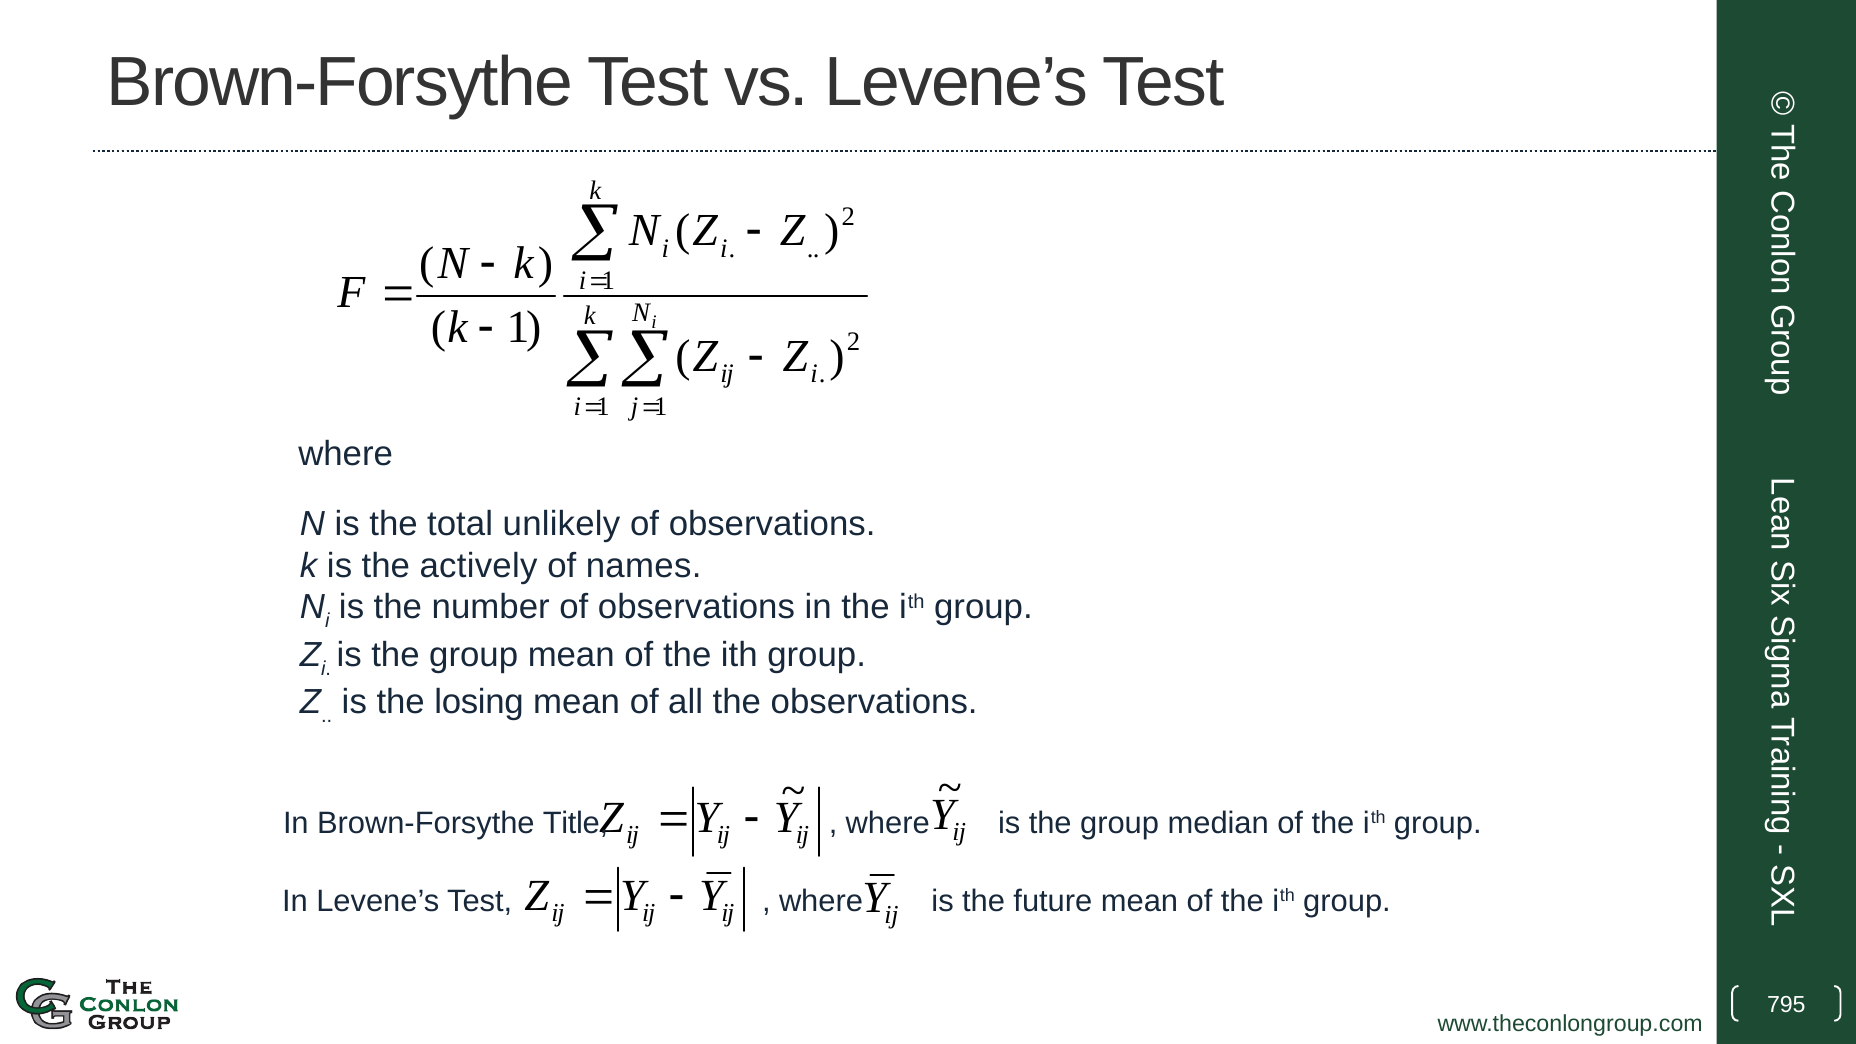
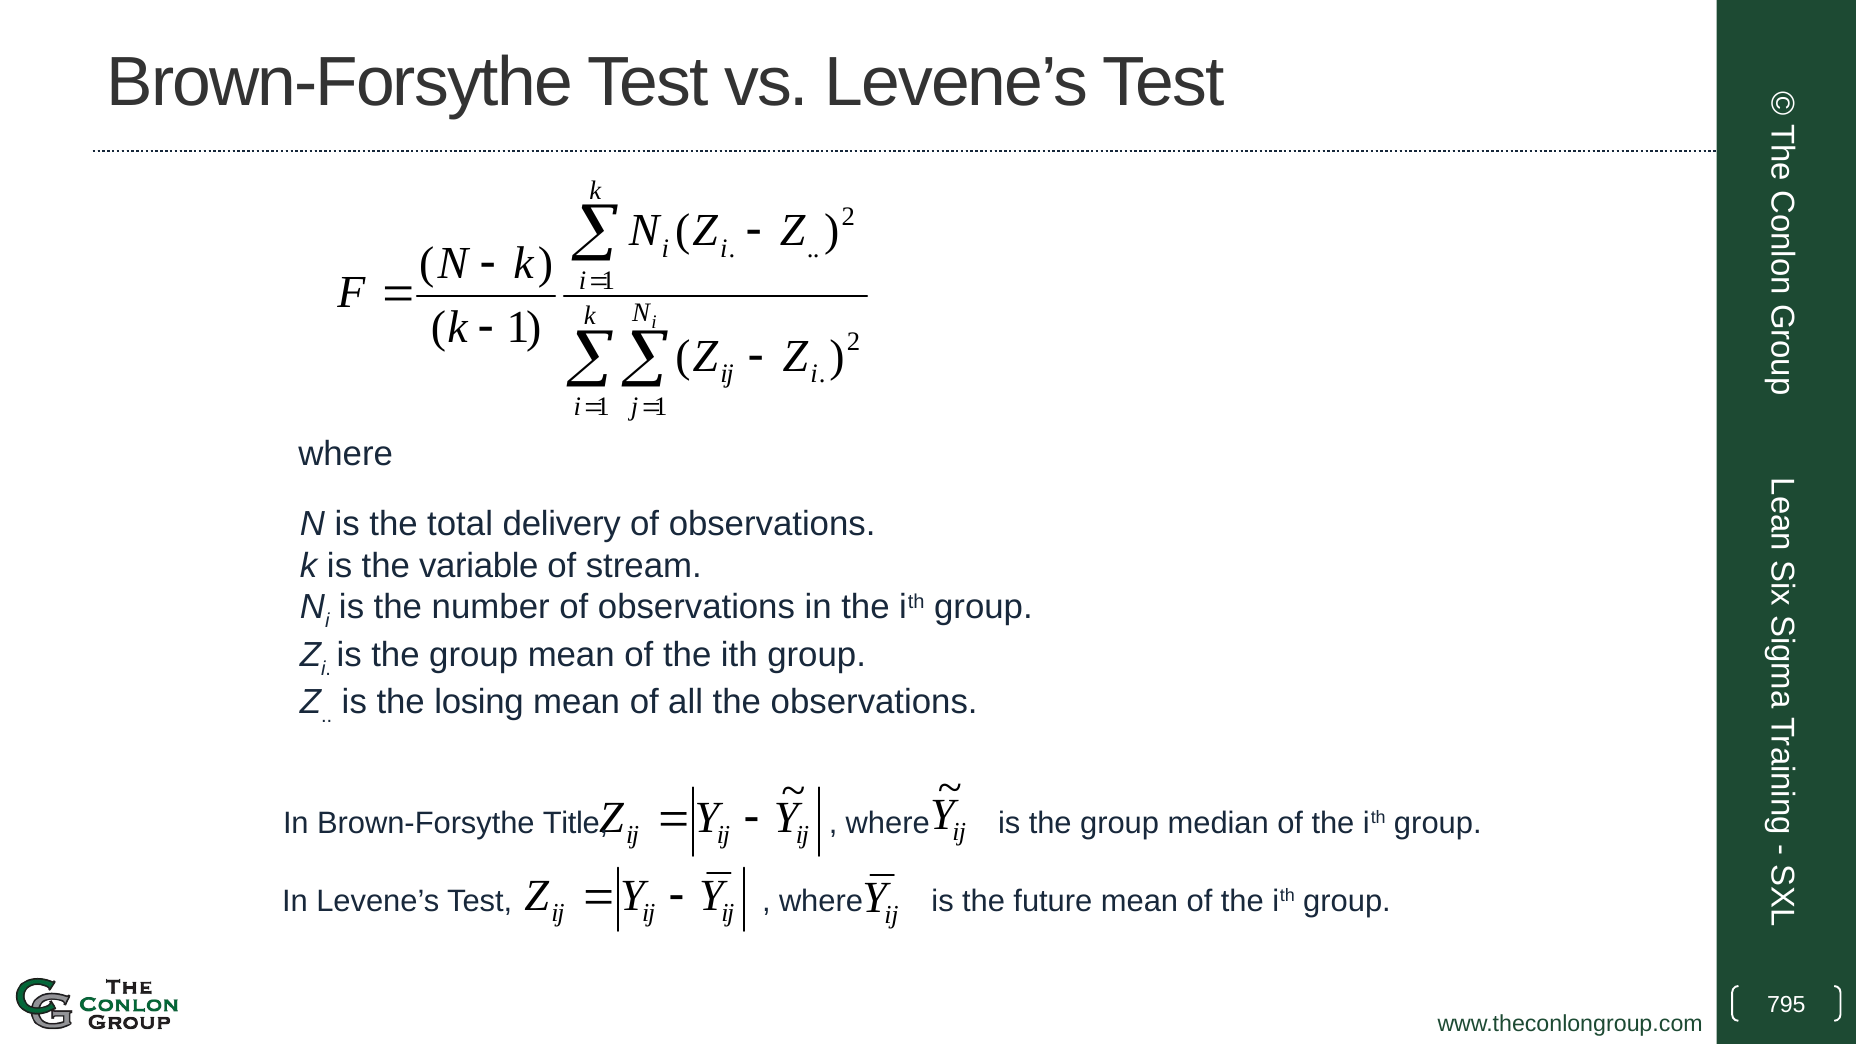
unlikely: unlikely -> delivery (562, 524)
actively: actively -> variable (479, 566)
names: names -> stream (644, 566)
